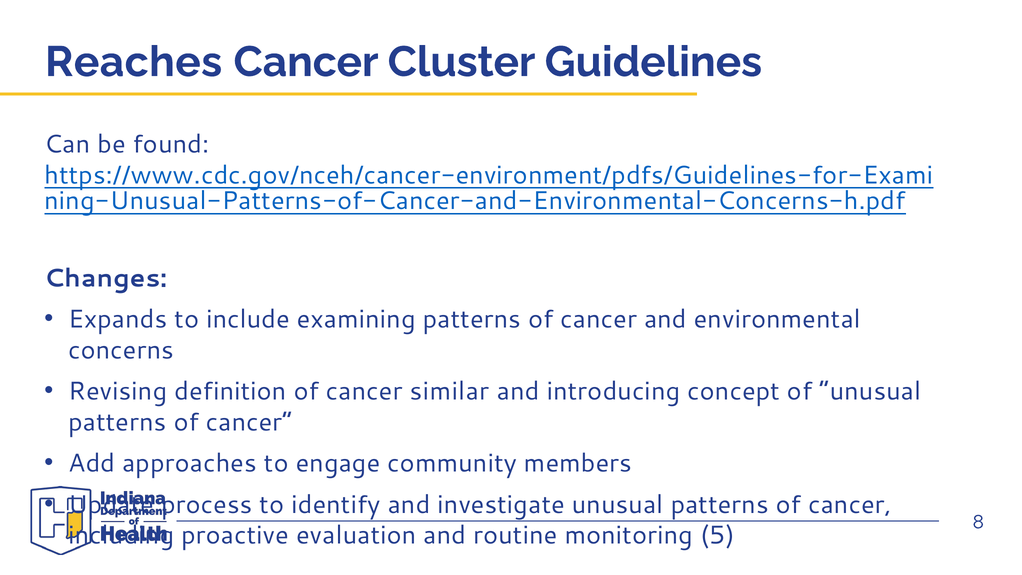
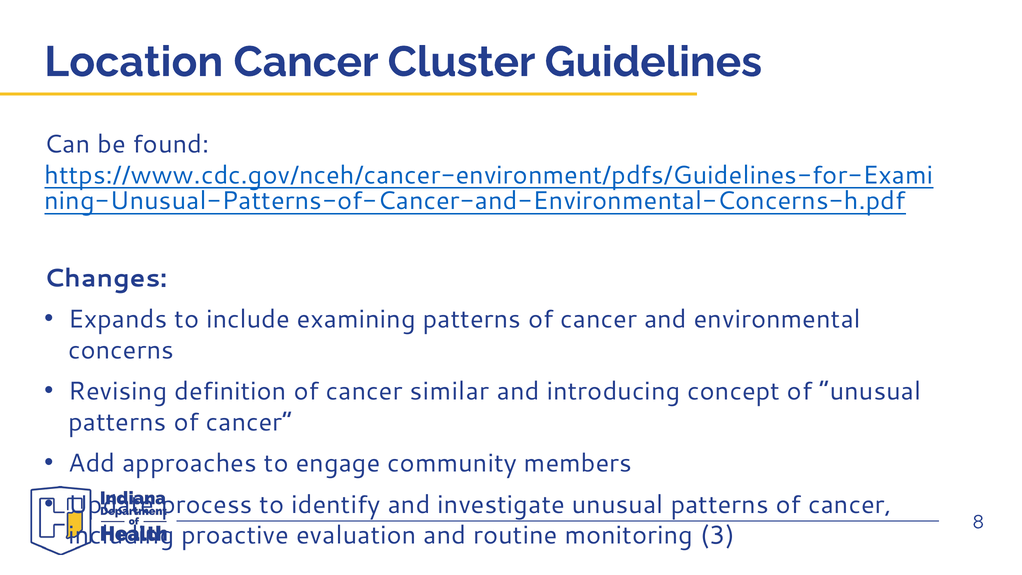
Reaches: Reaches -> Location (134, 62)
5: 5 -> 3 (717, 535)
